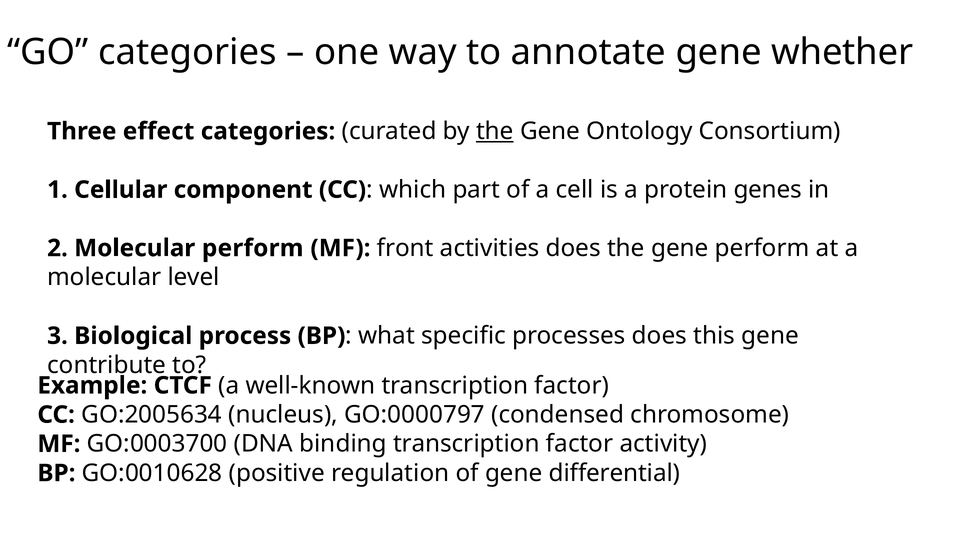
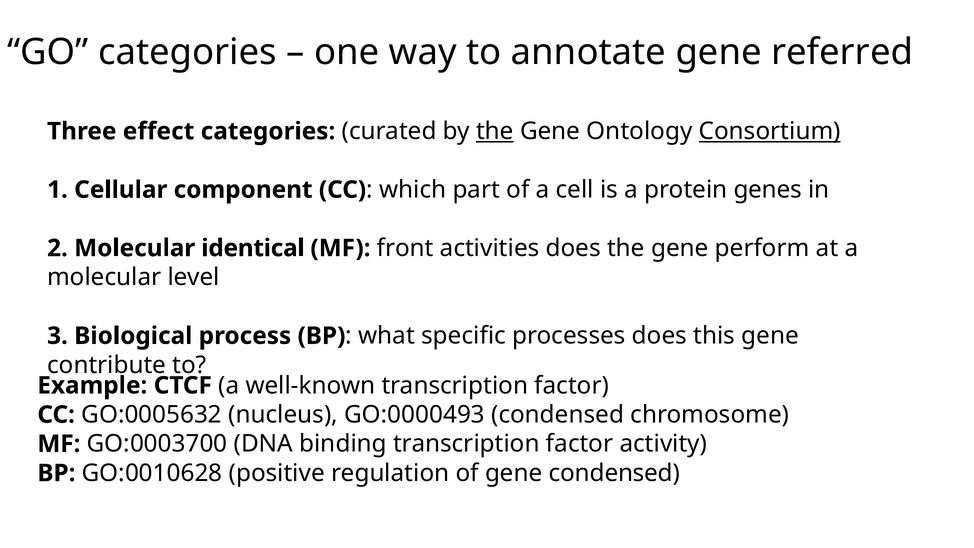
whether: whether -> referred (842, 52)
Consortium underline: none -> present (770, 131)
Molecular perform: perform -> identical (253, 248)
GO:2005634: GO:2005634 -> GO:0005632 (152, 415)
GO:0000797: GO:0000797 -> GO:0000493 (415, 415)
gene differential: differential -> condensed (614, 473)
